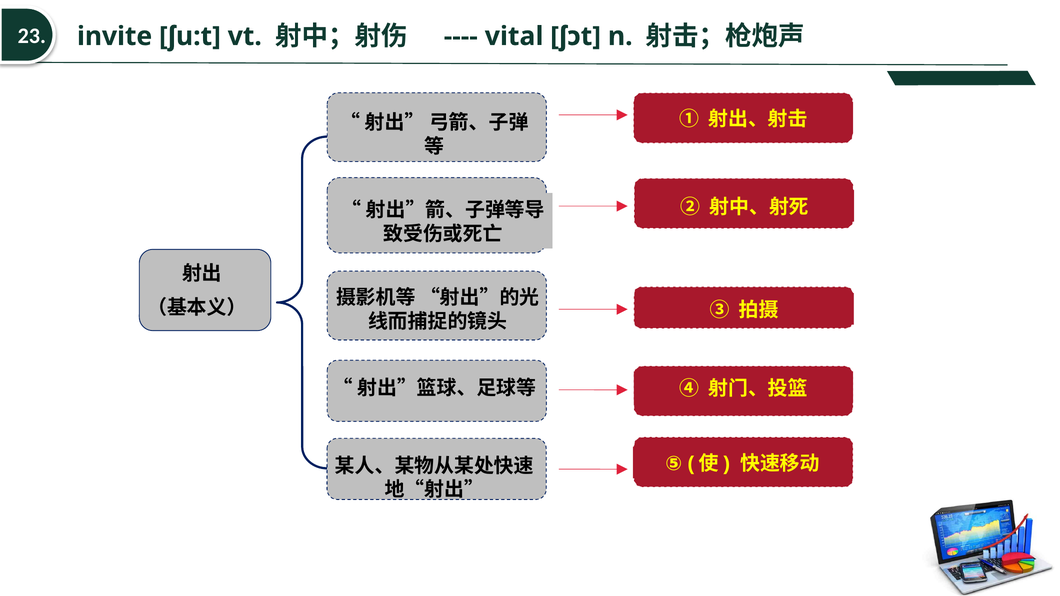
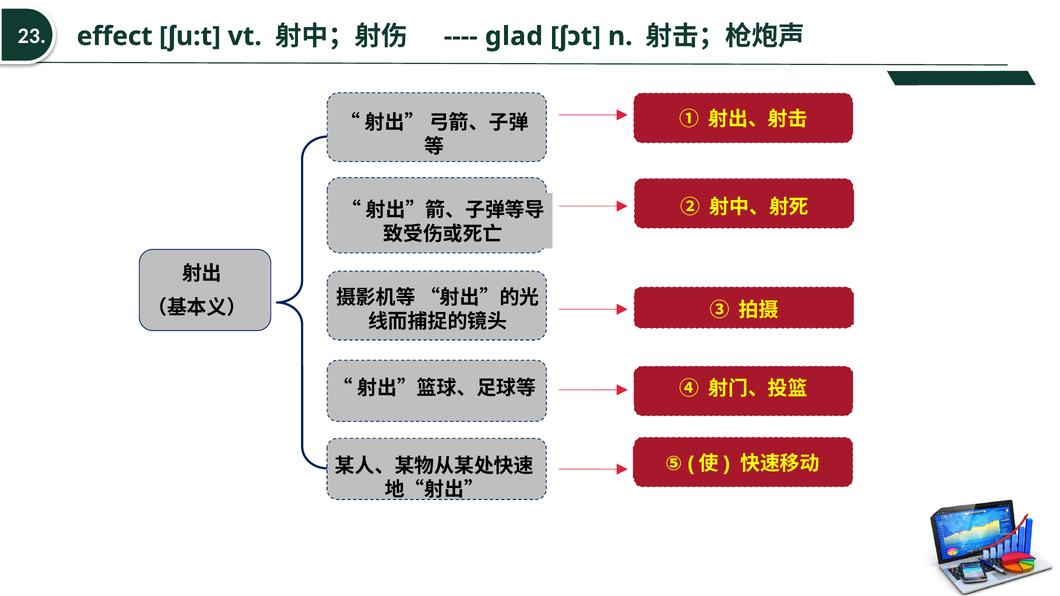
invite: invite -> effect (115, 36)
vital: vital -> glad (514, 36)
